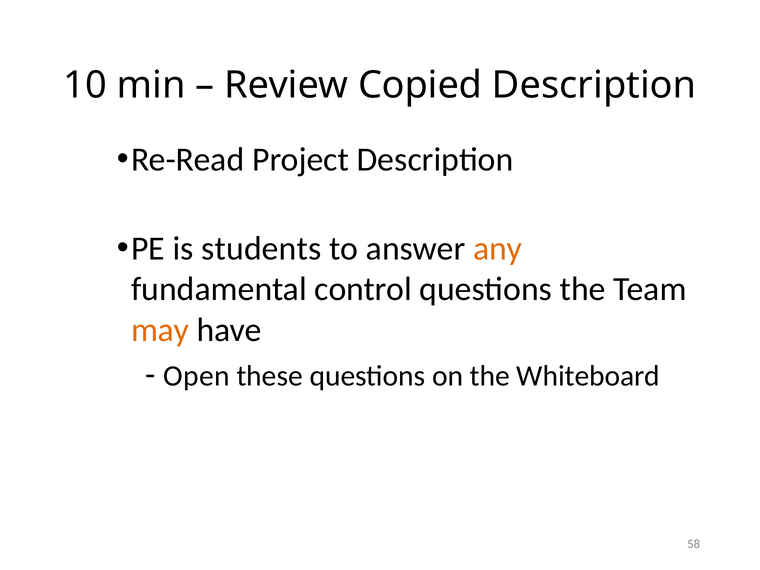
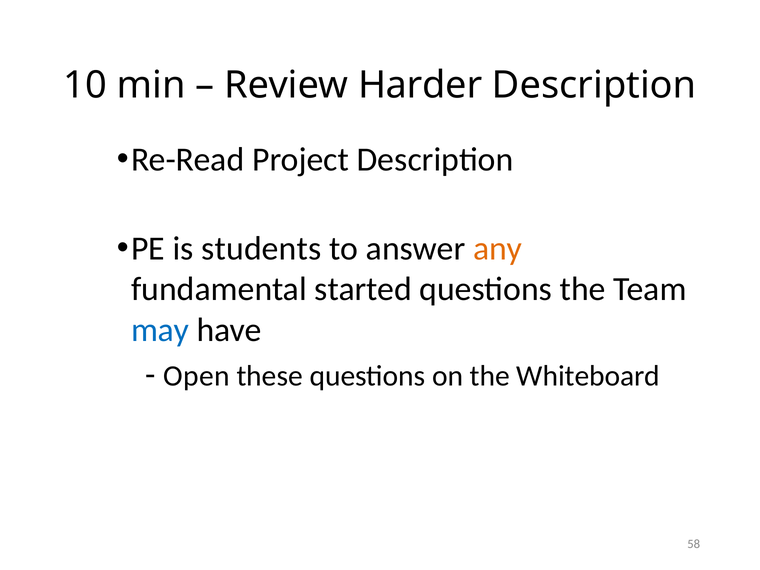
Copied: Copied -> Harder (420, 85)
control: control -> started (363, 289)
may colour: orange -> blue (160, 330)
